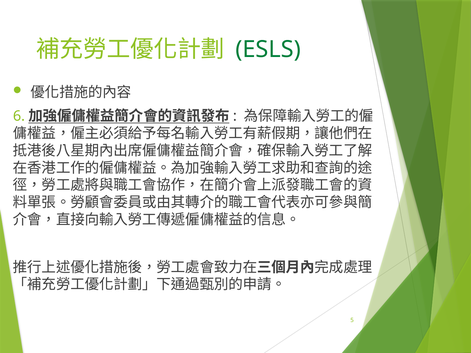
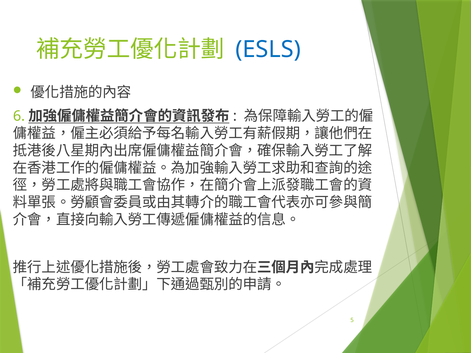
ESLS colour: green -> blue (268, 50)
